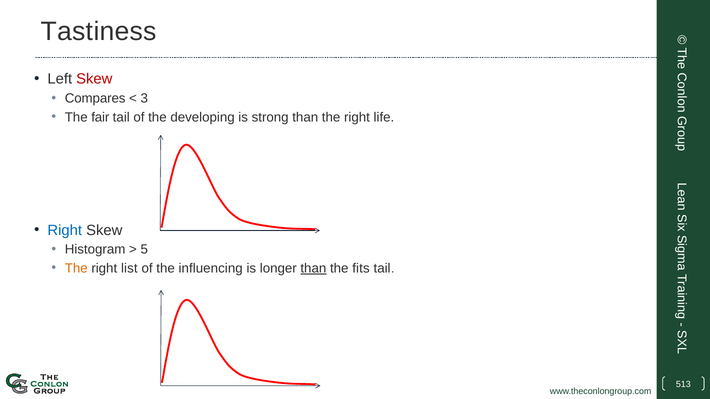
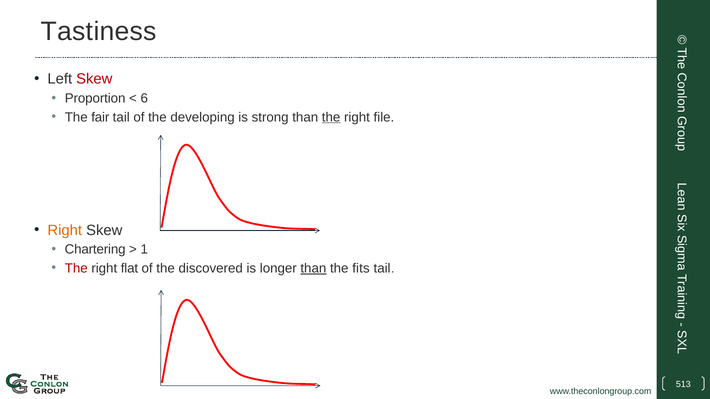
Compares: Compares -> Proportion (95, 99)
3: 3 -> 6 (144, 99)
the underline: none -> present (331, 117)
life: life -> file (384, 117)
Right colour: blue -> orange (65, 230)
Histogram: Histogram -> Chartering (95, 250)
5: 5 -> 1 (144, 250)
The colour: orange -> red (76, 268)
list: list -> flat (129, 268)
influencing: influencing -> discovered (211, 268)
